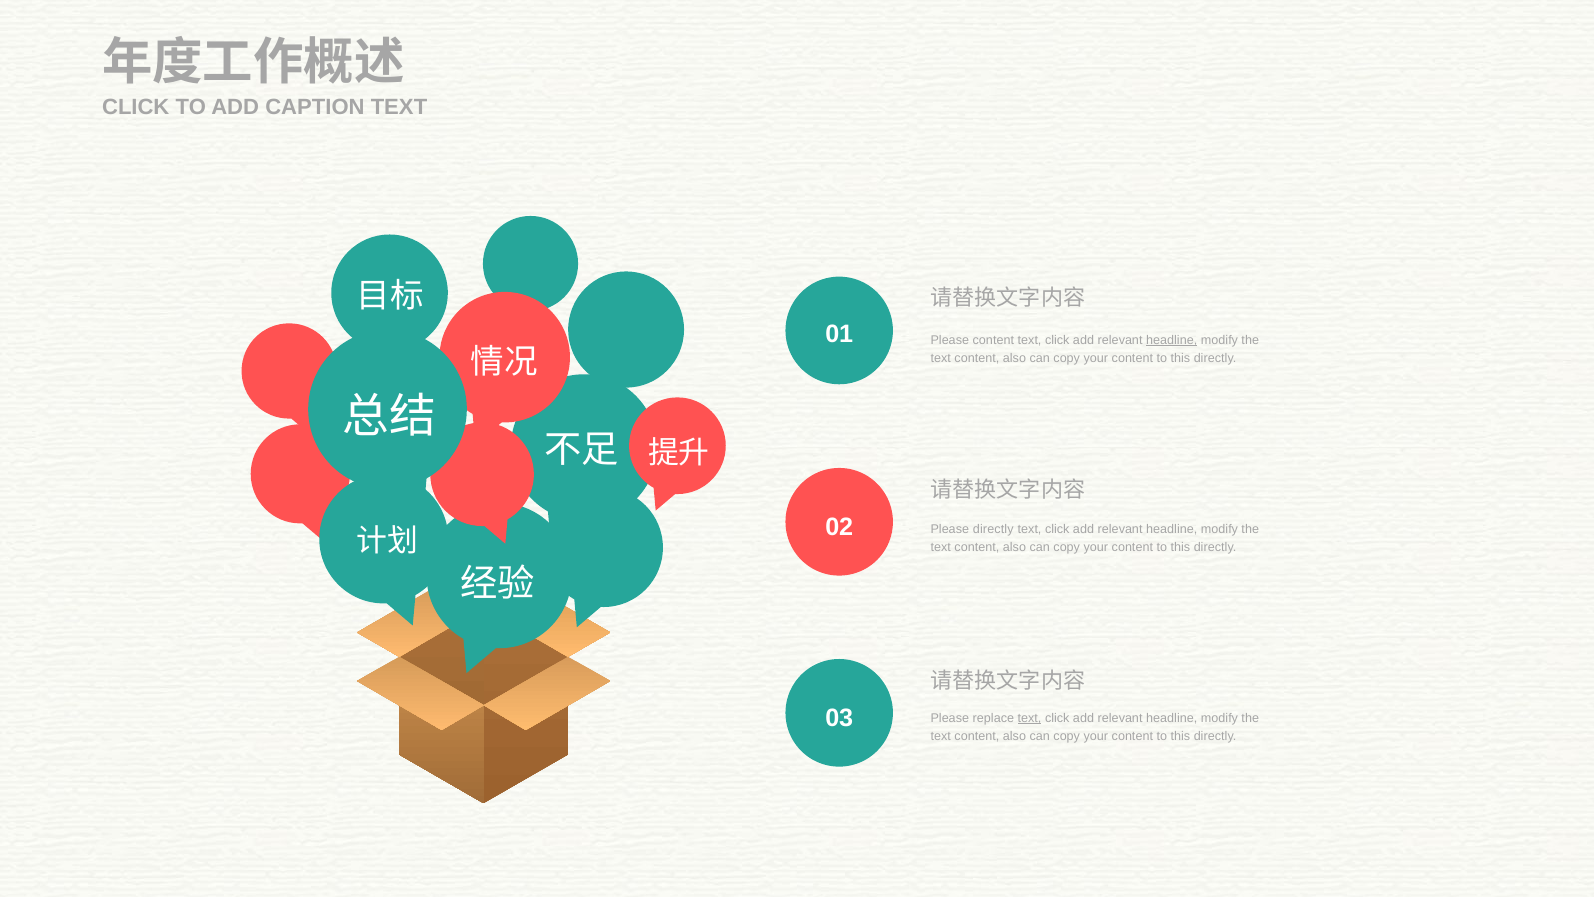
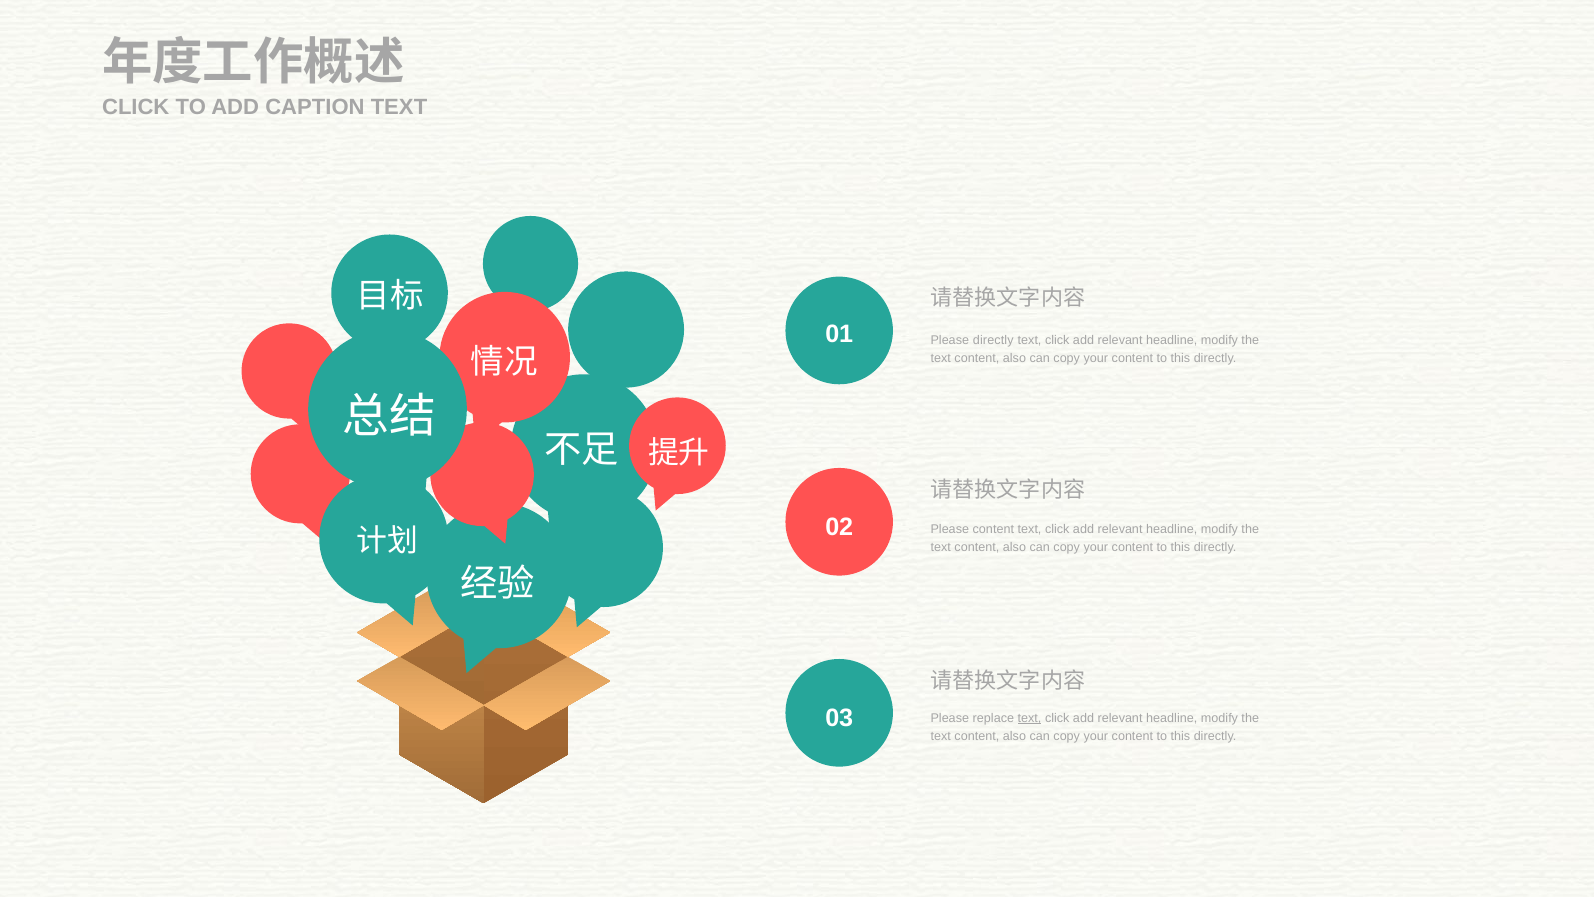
Please content: content -> directly (993, 340)
headline underline: present -> none (1172, 340)
Please directly: directly -> content (993, 529)
